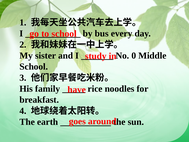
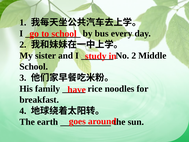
No 0: 0 -> 2 (134, 56)
